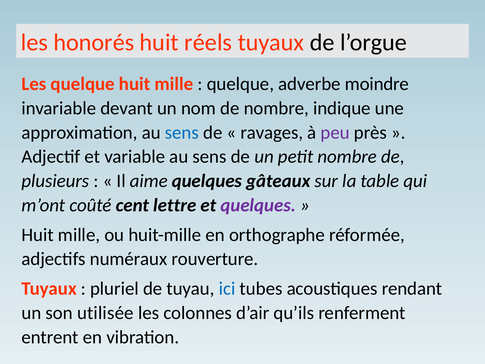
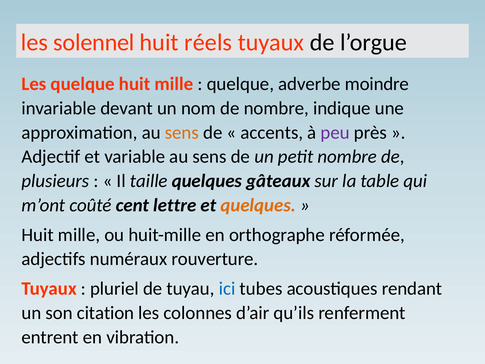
honorés: honorés -> solennel (94, 42)
sens colour: blue -> orange (182, 132)
ravages: ravages -> accents (272, 132)
aime: aime -> taille (149, 181)
quelques colour: purple -> orange (258, 205)
utilisée: utilisée -> citation (106, 313)
